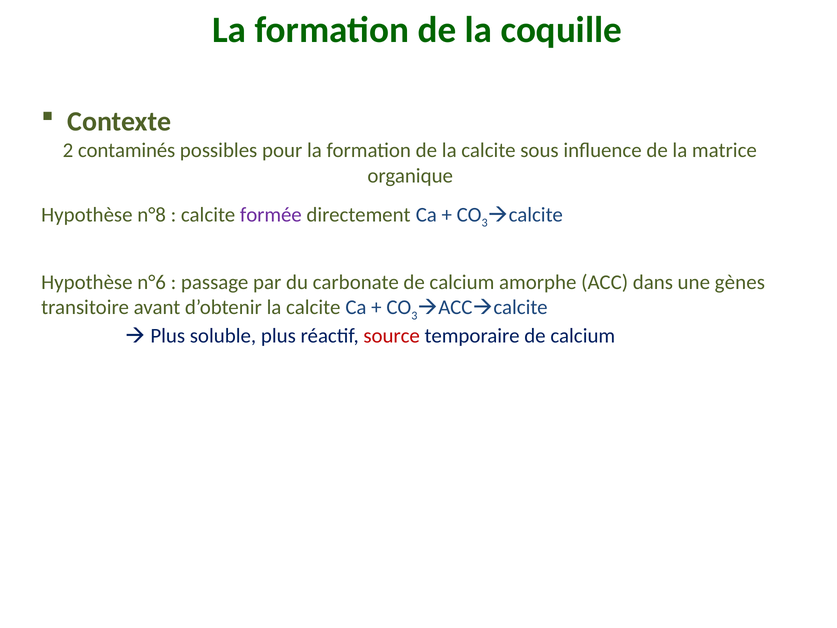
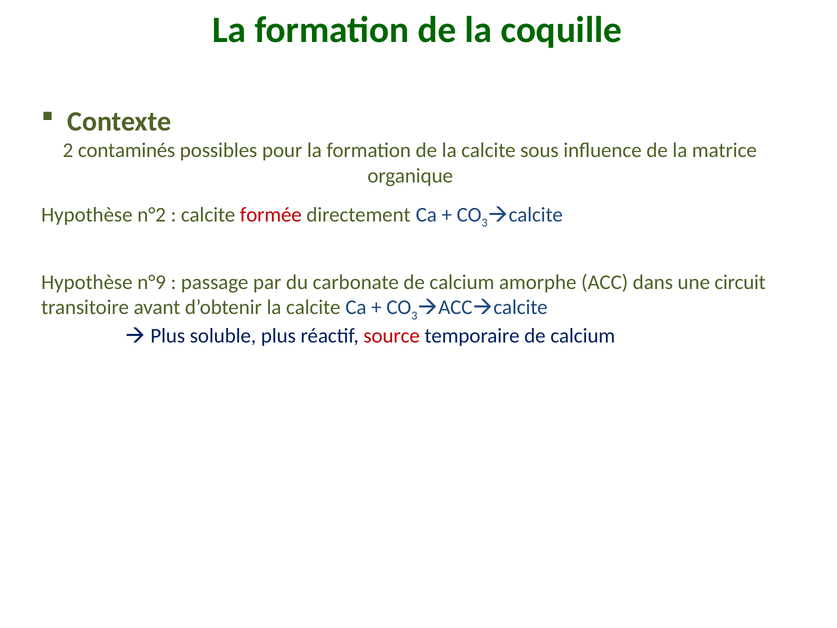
n°8: n°8 -> n°2 (152, 215)
formée colour: purple -> red (271, 215)
n°6: n°6 -> n°9 (152, 282)
gènes: gènes -> circuit (740, 282)
